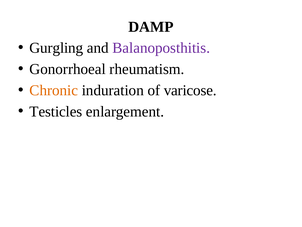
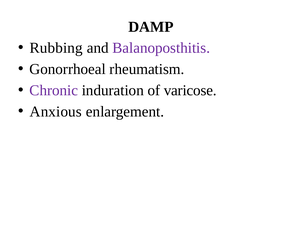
Gurgling: Gurgling -> Rubbing (56, 48)
Chronic colour: orange -> purple (54, 90)
Testicles: Testicles -> Anxious (56, 111)
